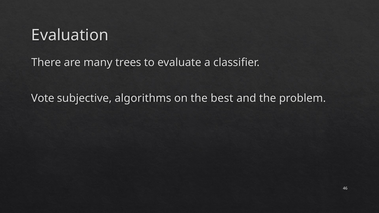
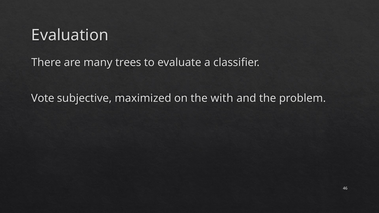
algorithms: algorithms -> maximized (143, 98)
best: best -> with (222, 98)
